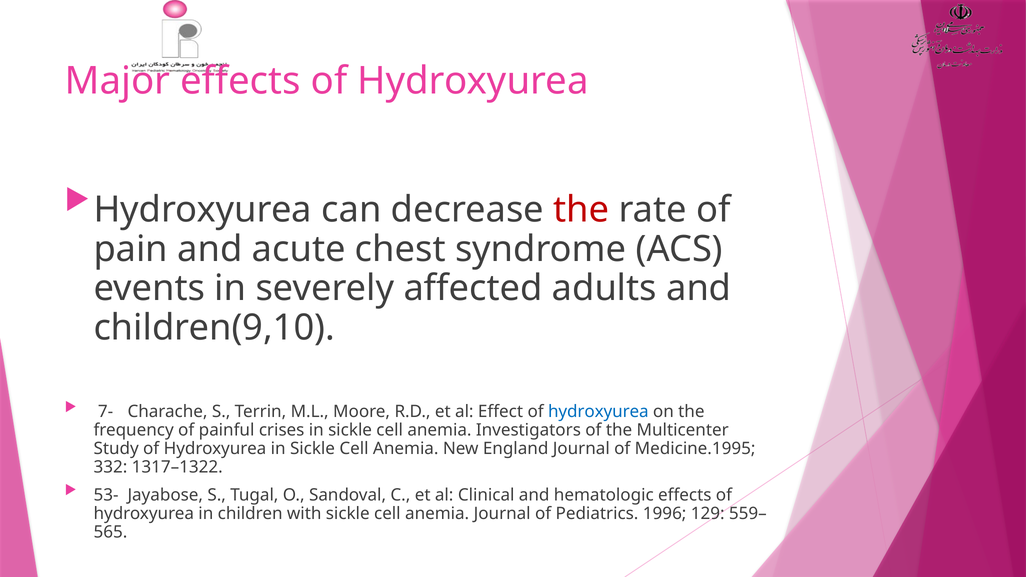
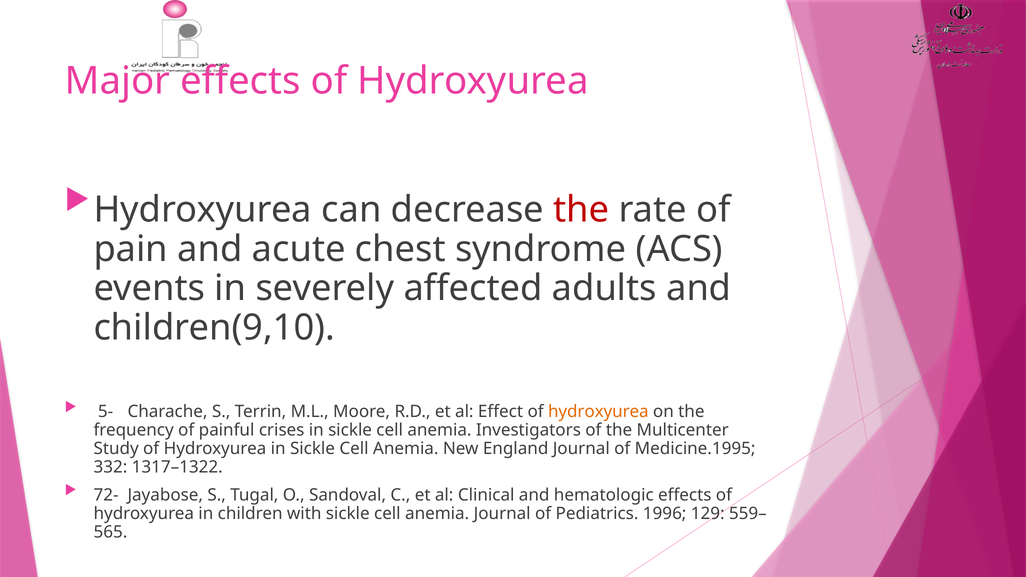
7-: 7- -> 5- (106, 412)
hydroxyurea colour: blue -> orange (598, 412)
53-: 53- -> 72- (106, 495)
